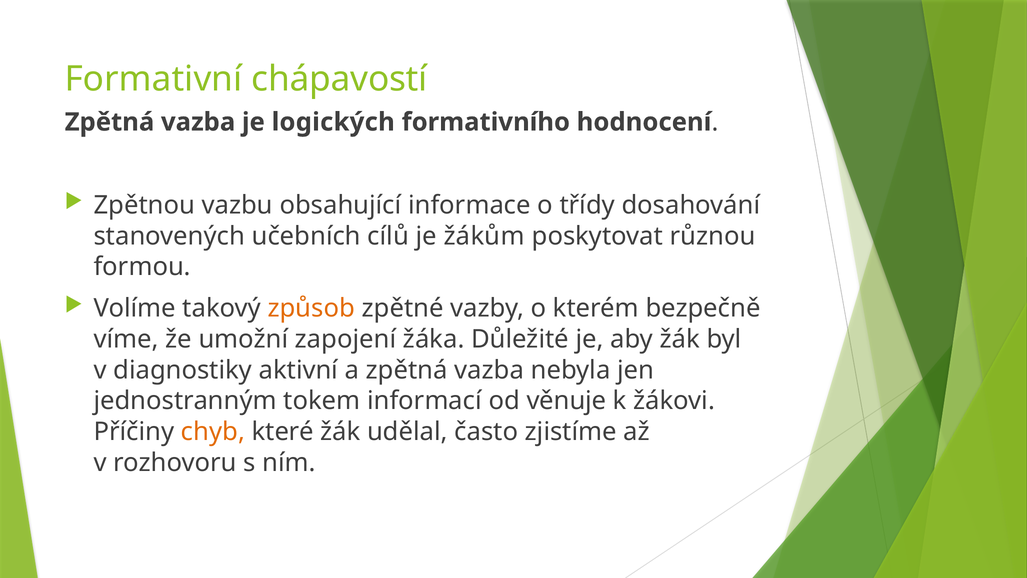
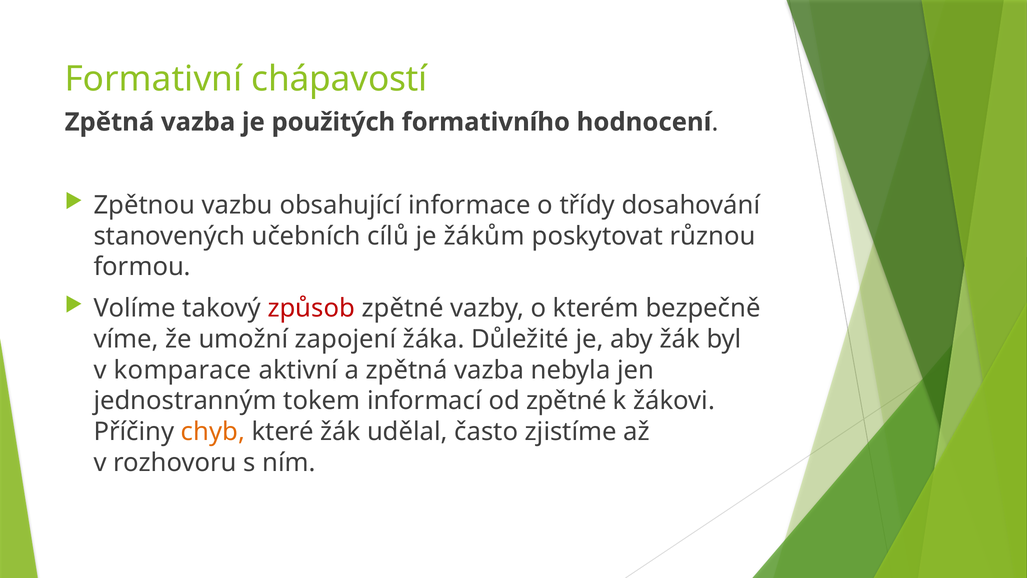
logických: logických -> použitých (333, 122)
způsob colour: orange -> red (311, 308)
diagnostiky: diagnostiky -> komparace (183, 370)
od věnuje: věnuje -> zpětné (566, 401)
